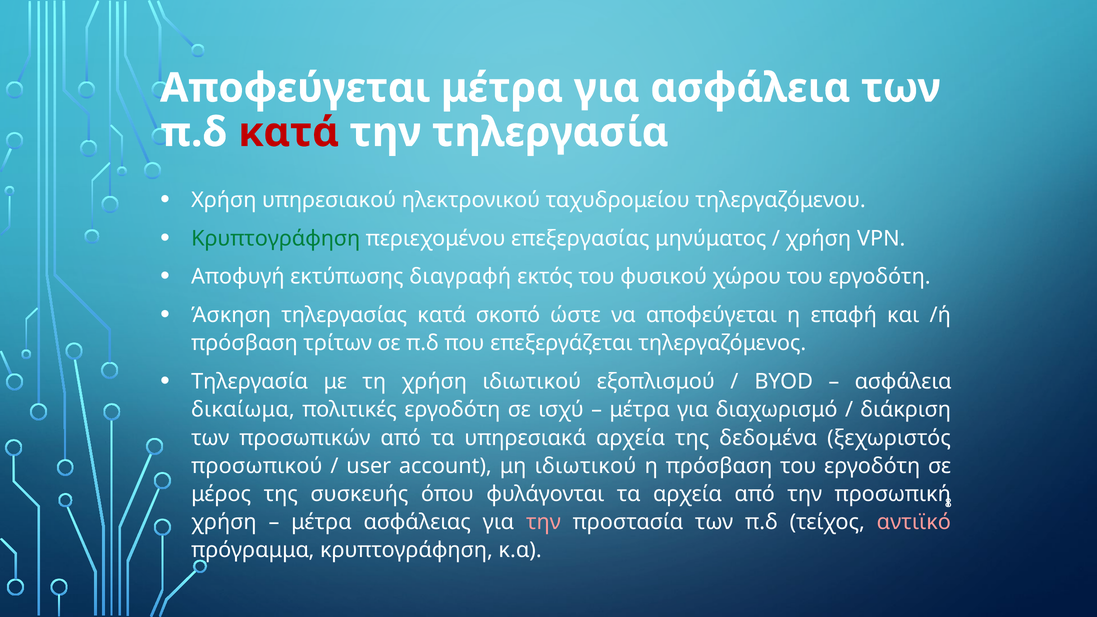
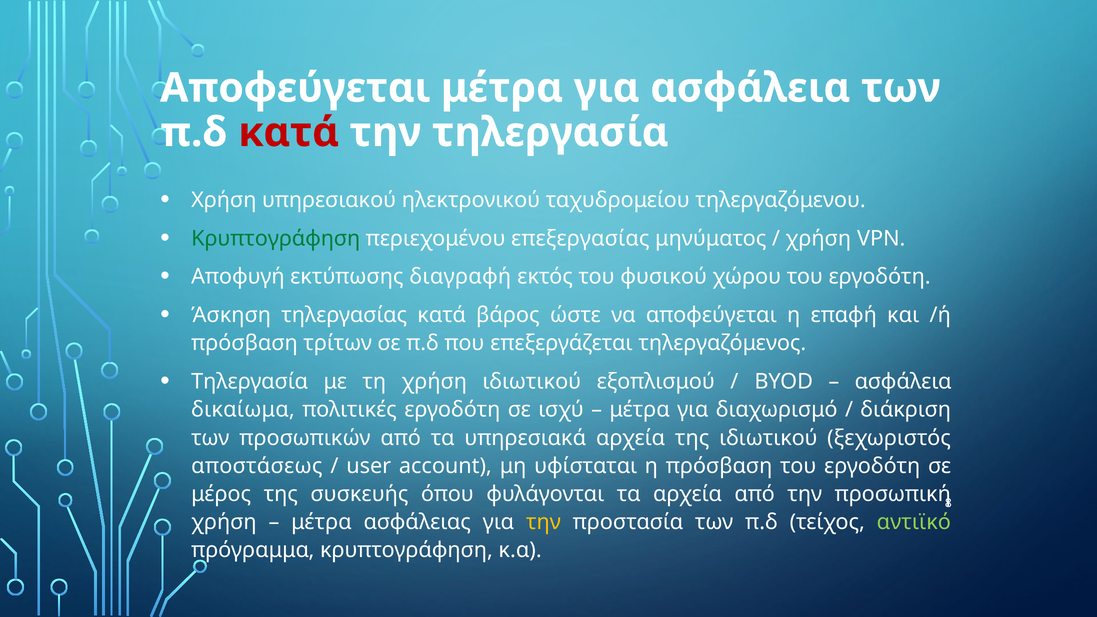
σκοπό: σκοπό -> βάρος (508, 315)
της δεδομένα: δεδομένα -> ιδιωτικού (768, 438)
προσωπικού: προσωπικού -> αποστάσεως (257, 466)
μη ιδιωτικού: ιδιωτικού -> υφίσταται (586, 466)
την colour: pink -> yellow (543, 522)
αντιϊκό colour: pink -> light green (914, 522)
